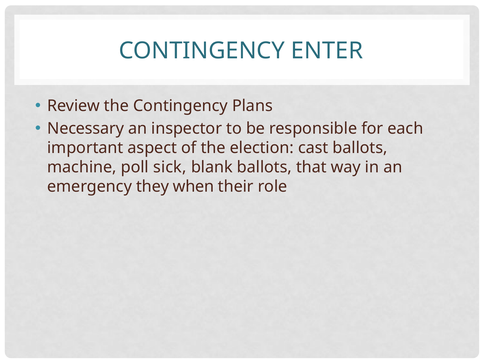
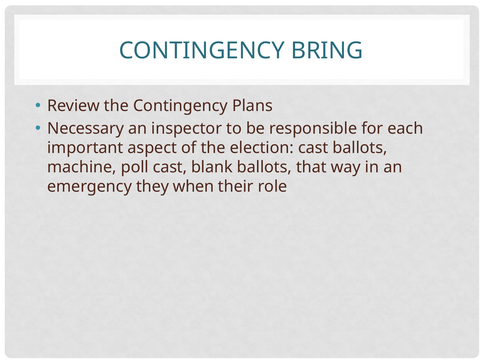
ENTER: ENTER -> BRING (327, 51)
poll sick: sick -> cast (170, 167)
